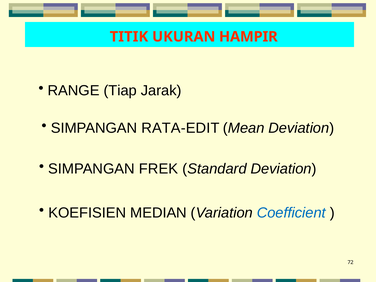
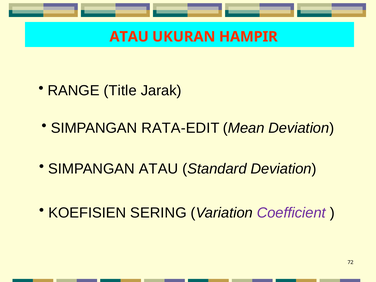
TITIK: TITIK -> ATAU (129, 37)
Tiap: Tiap -> Title (120, 91)
SIMPANGAN FREK: FREK -> ATAU (159, 169)
MEDIAN: MEDIAN -> SERING (158, 213)
Coefficient colour: blue -> purple (291, 213)
